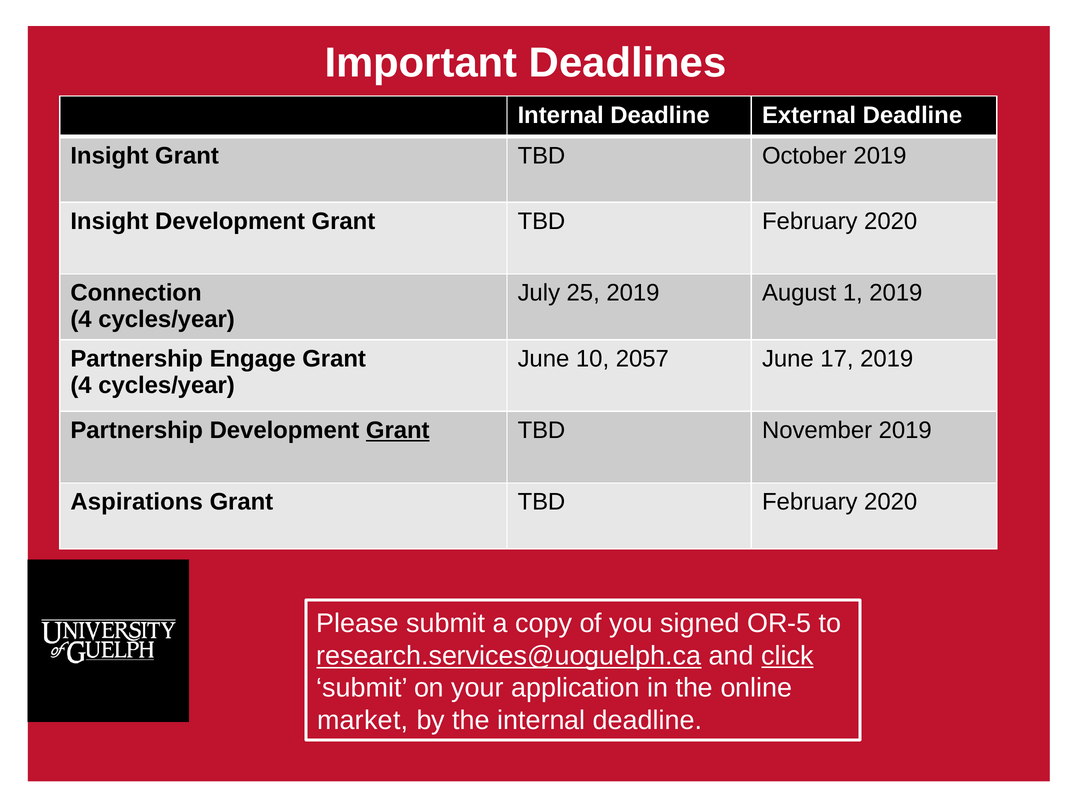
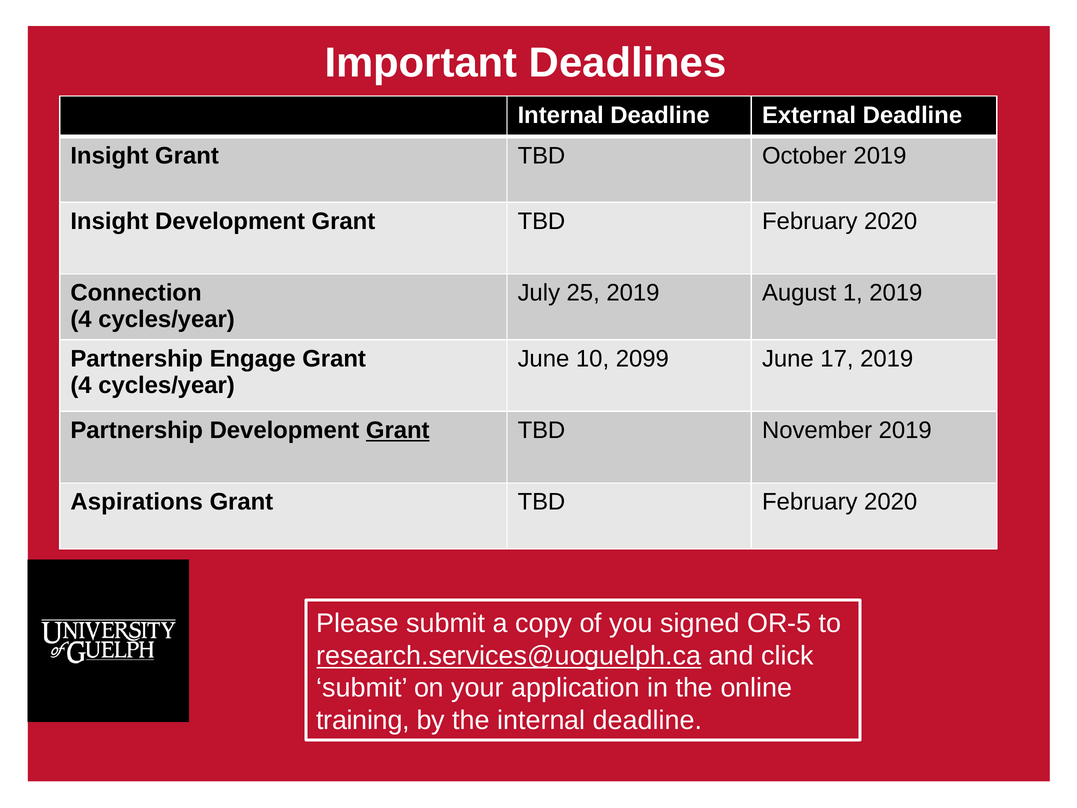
2057: 2057 -> 2099 (642, 359)
click underline: present -> none (787, 655)
market: market -> training (363, 720)
